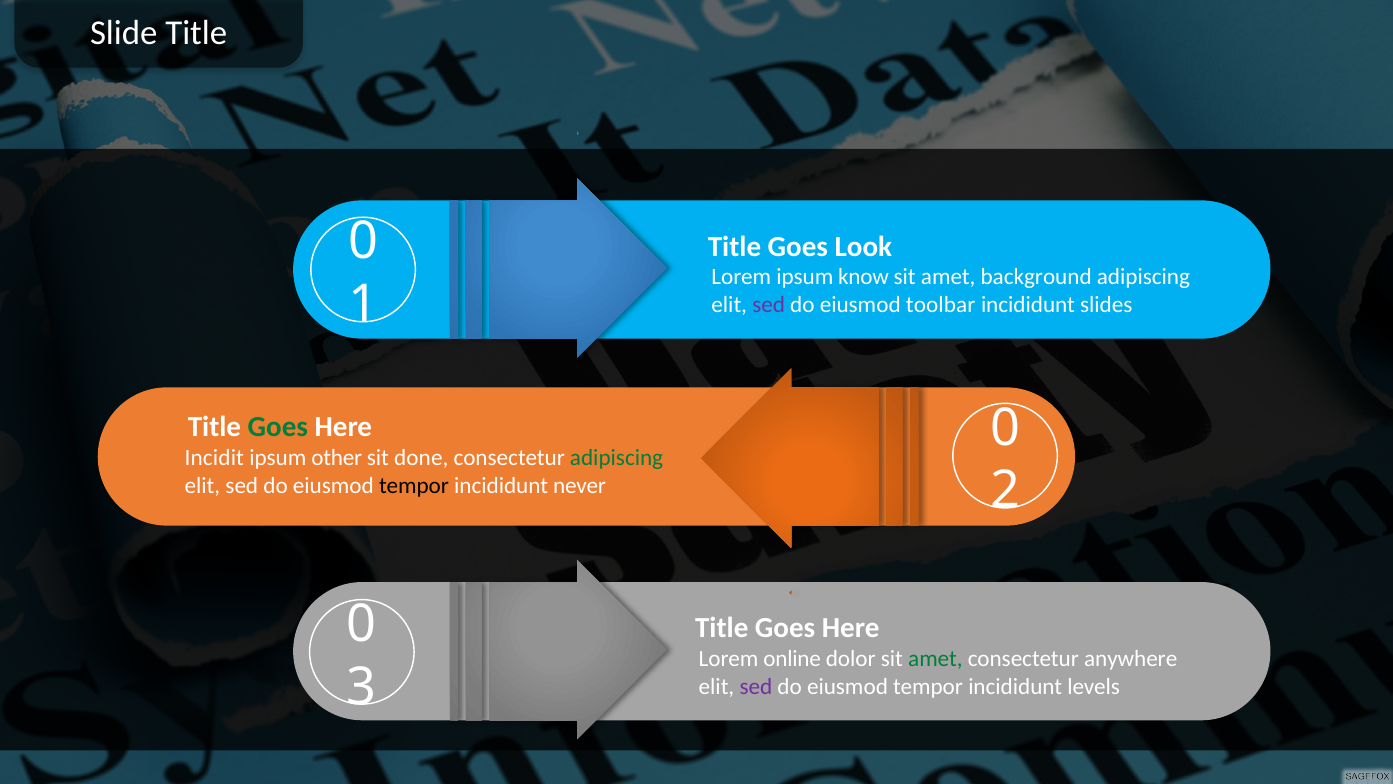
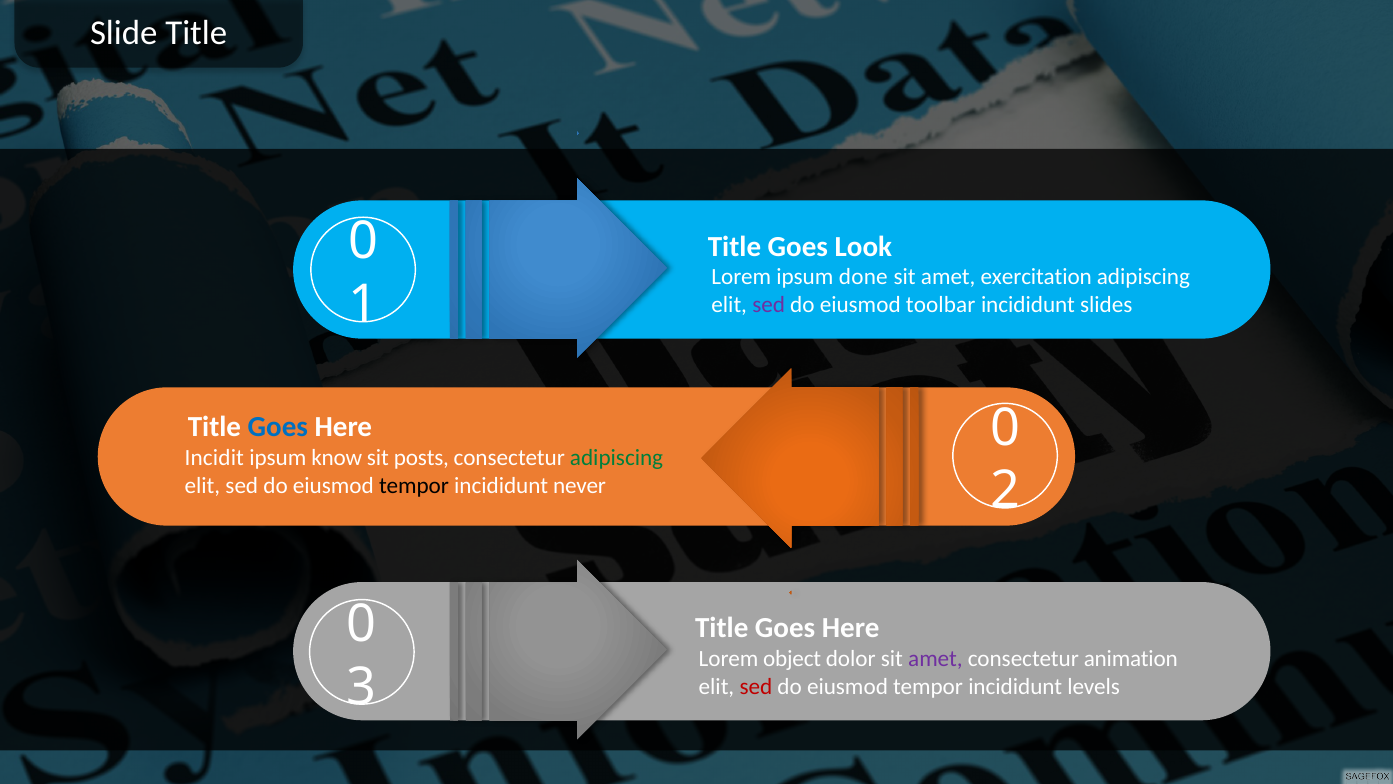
know: know -> done (863, 277)
background: background -> exercitation (1036, 277)
Goes colour: green -> blue (278, 426)
other: other -> know (337, 458)
done: done -> posts (421, 458)
online: online -> object (792, 658)
amet colour: green -> purple (935, 658)
anywhere: anywhere -> animation (1131, 658)
sed colour: purple -> red (756, 686)
